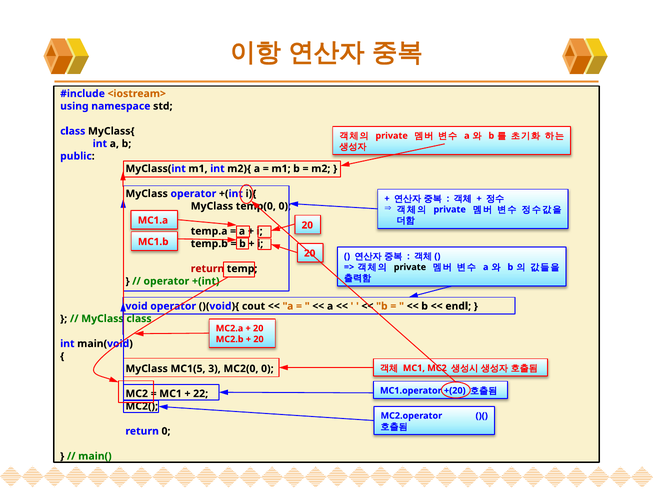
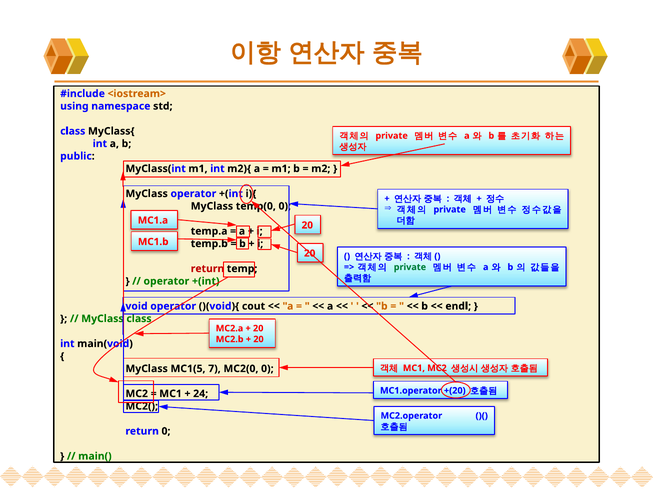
private colour: black -> green (410, 268)
3: 3 -> 7 (214, 369)
22: 22 -> 24 (201, 394)
